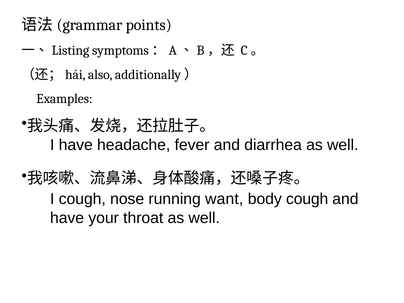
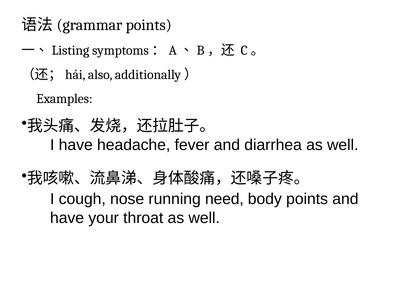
want: want -> need (224, 199)
body cough: cough -> points (307, 199)
